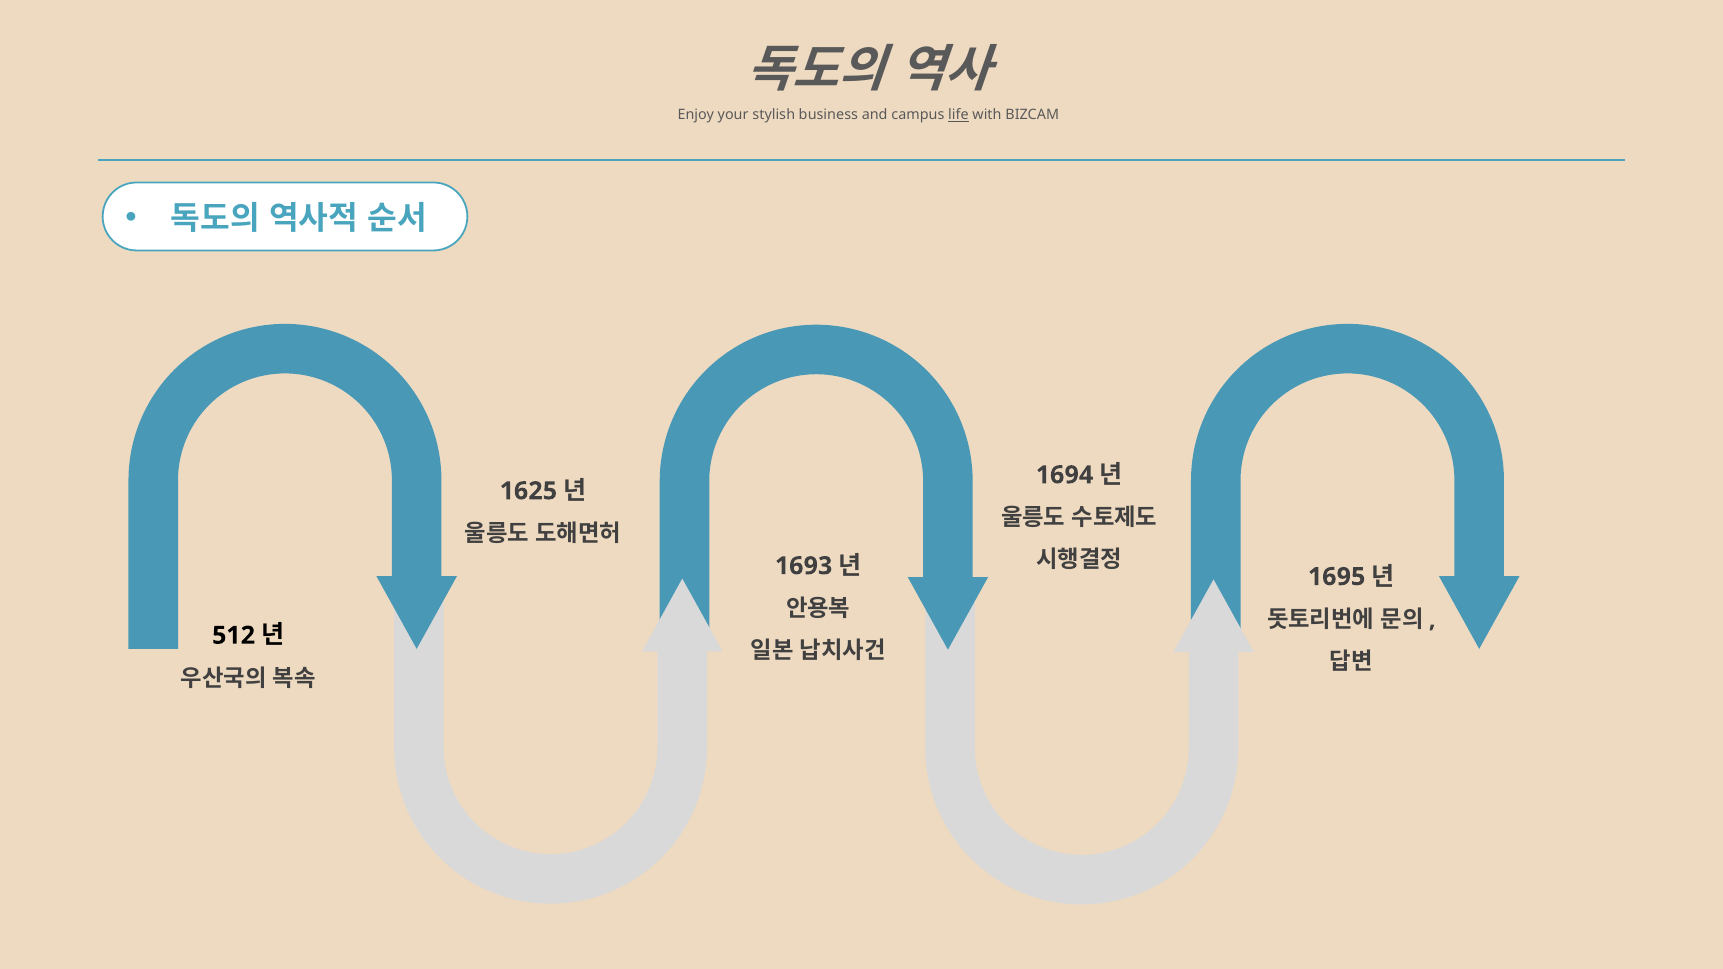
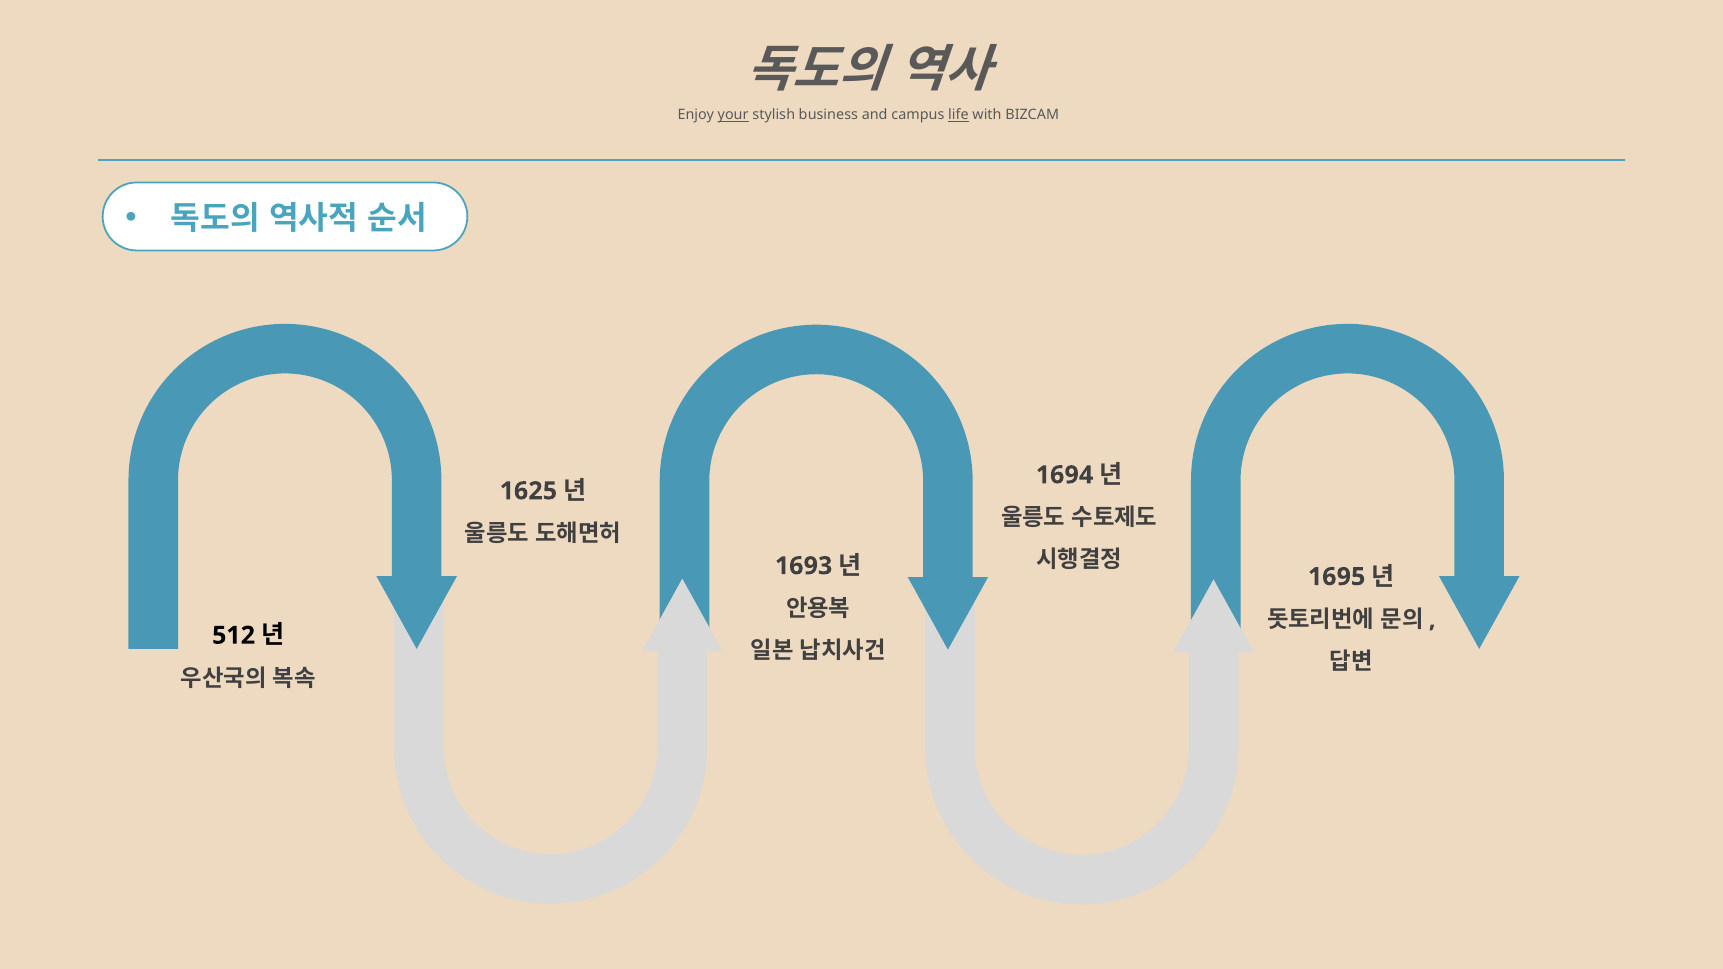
your underline: none -> present (733, 115)
